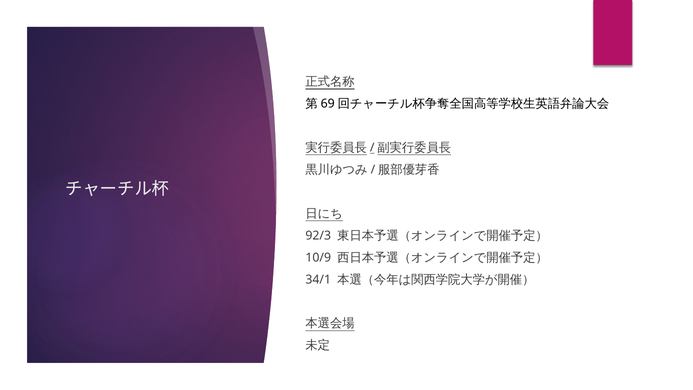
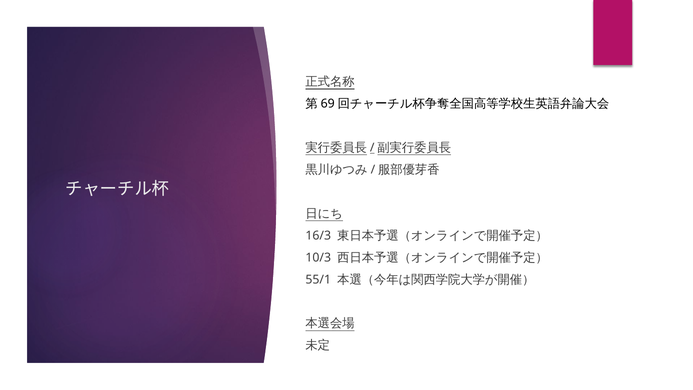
92/3: 92/3 -> 16/3 (318, 235)
10/9: 10/9 -> 10/3 (318, 257)
34/1: 34/1 -> 55/1 (318, 279)
